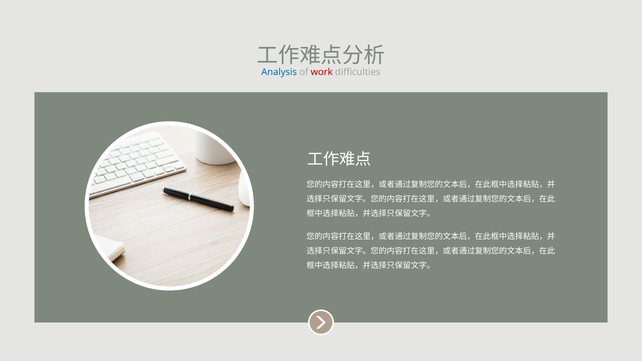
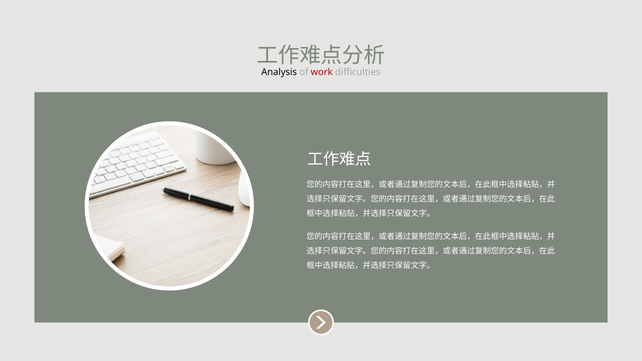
Analysis colour: blue -> black (279, 72)
